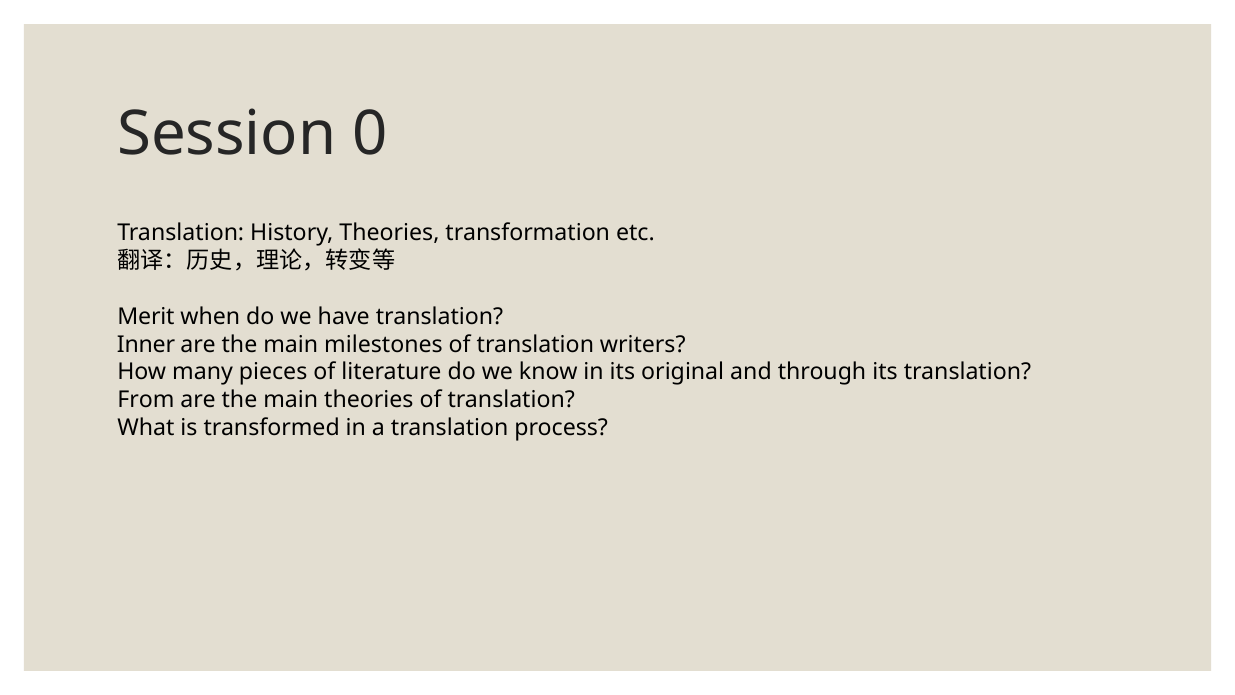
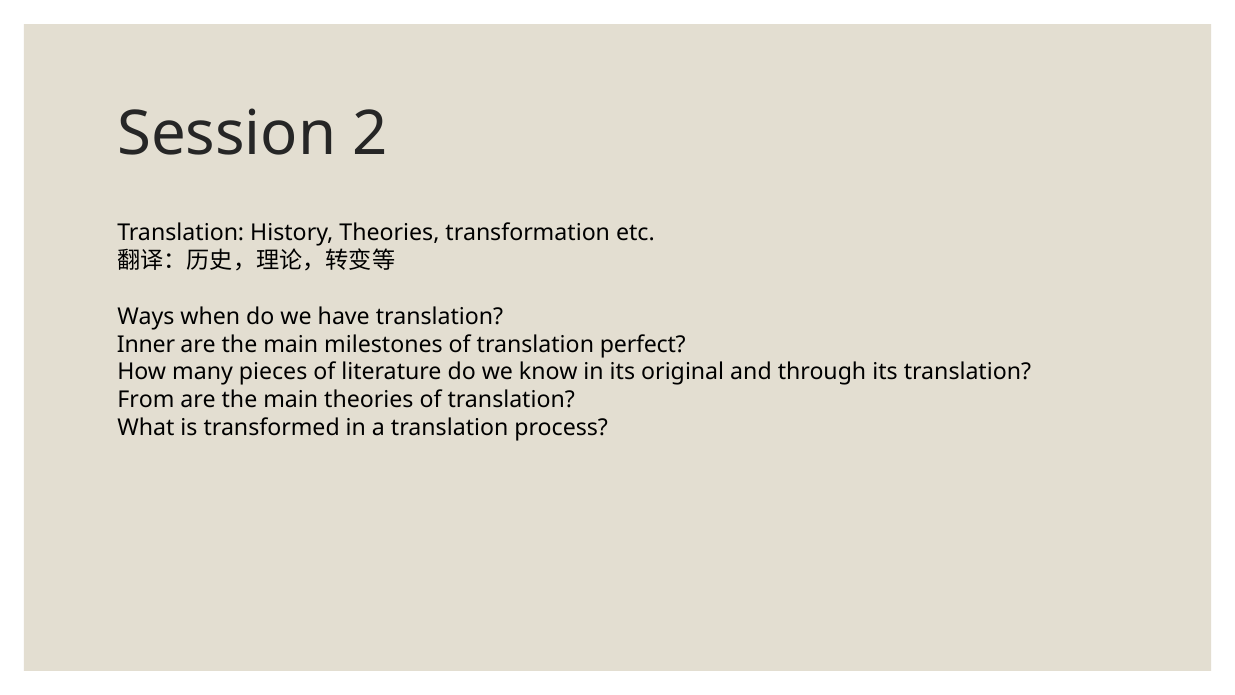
0: 0 -> 2 (370, 134)
Merit: Merit -> Ways (146, 317)
writers: writers -> perfect (643, 344)
